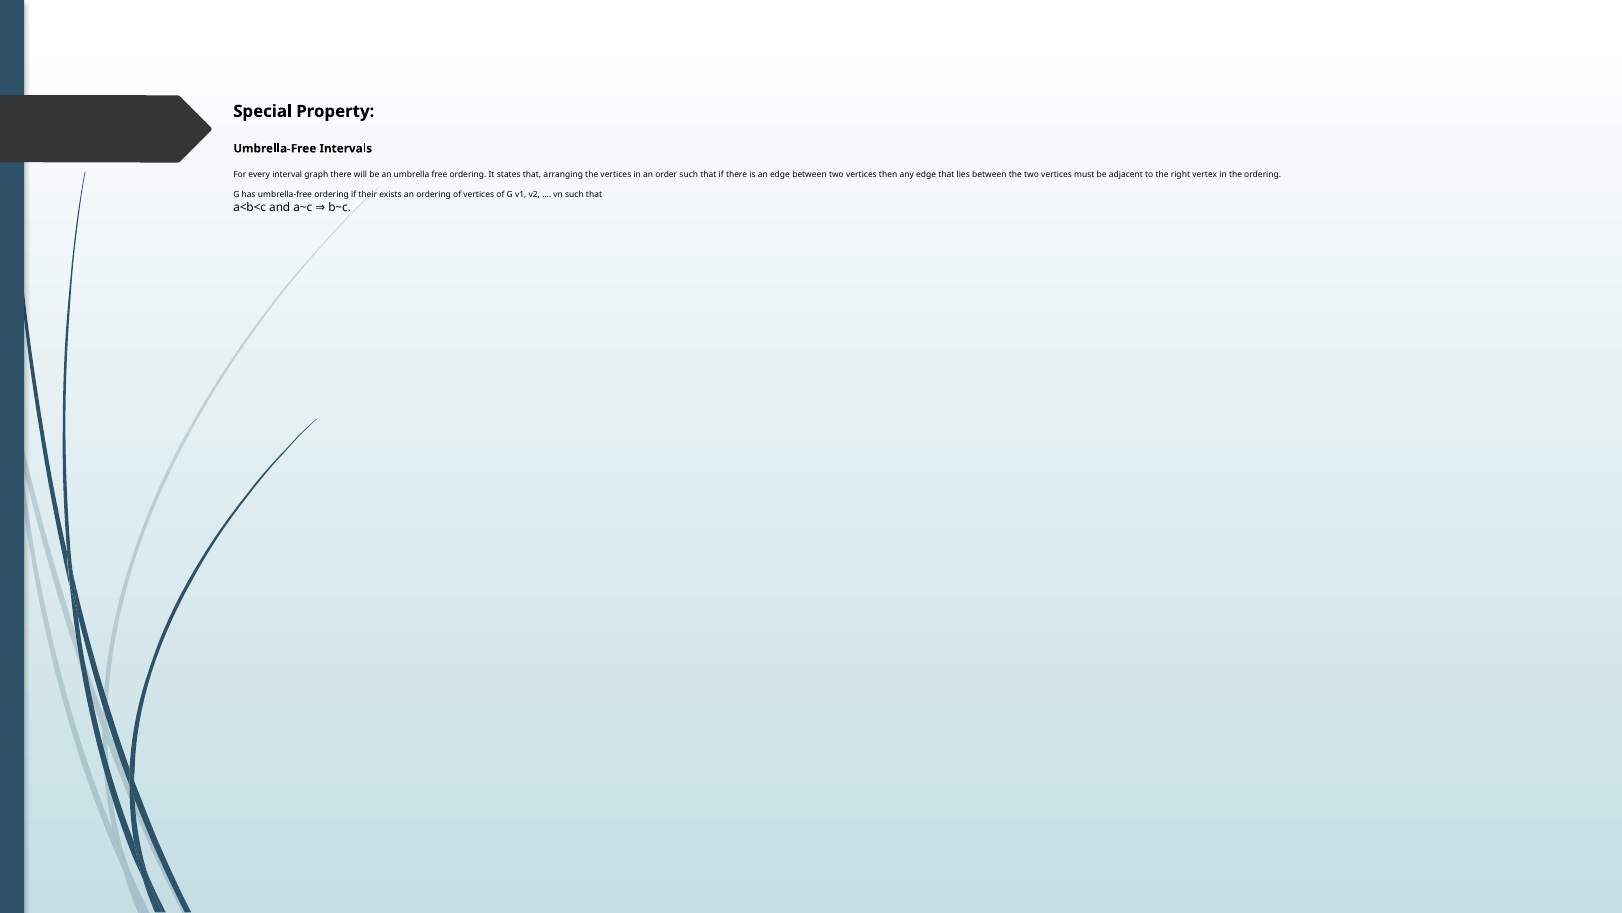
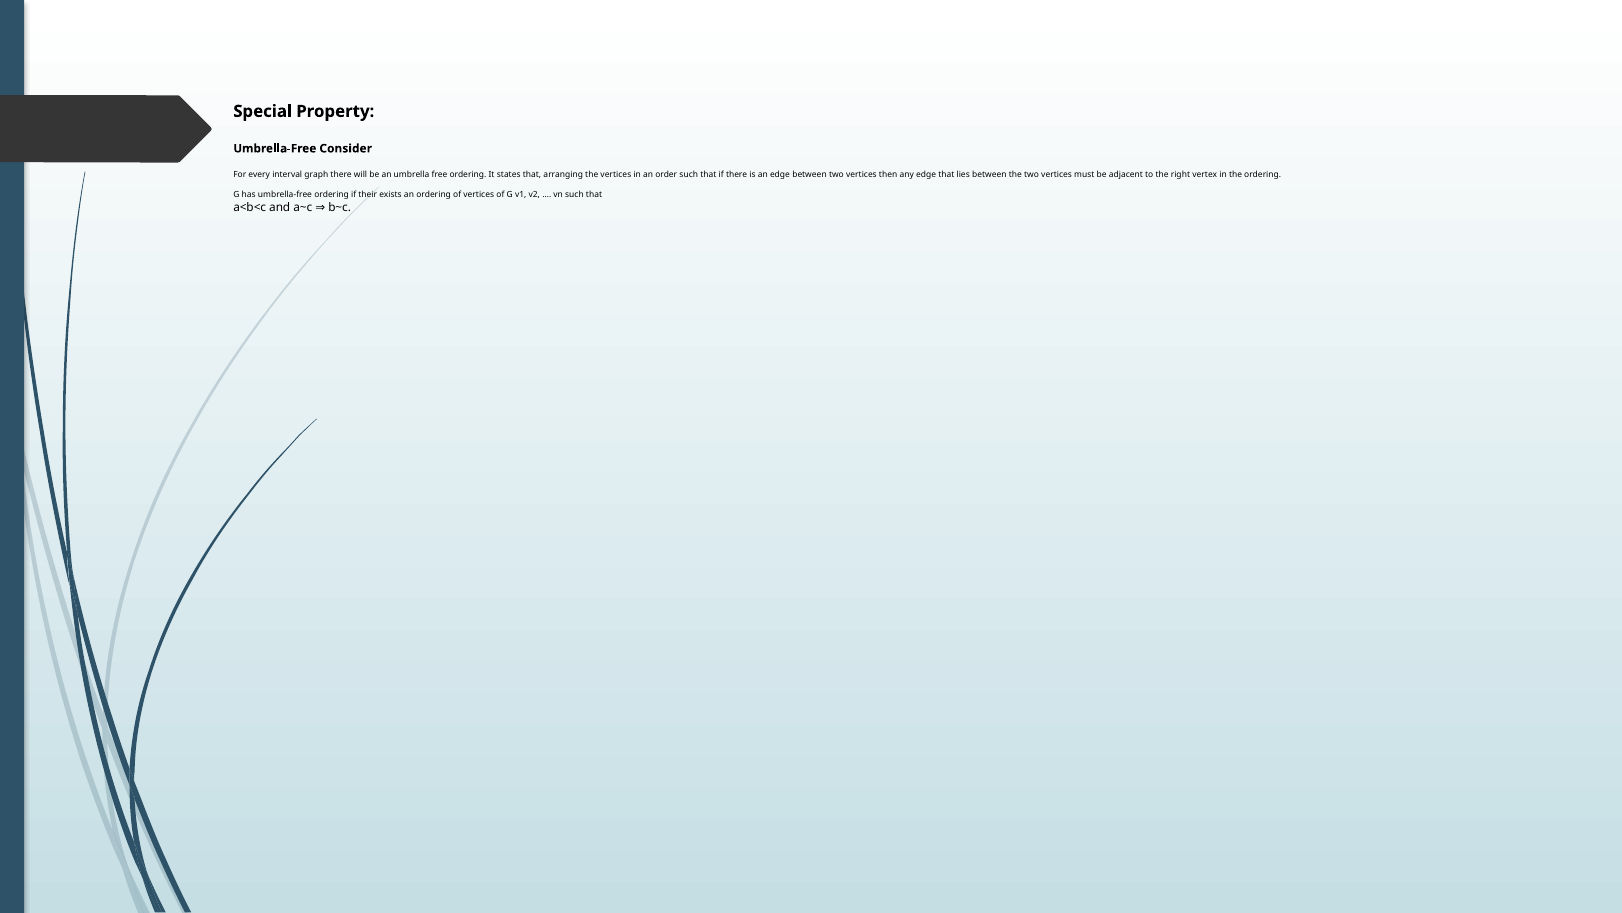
Intervals: Intervals -> Consider (346, 148)
